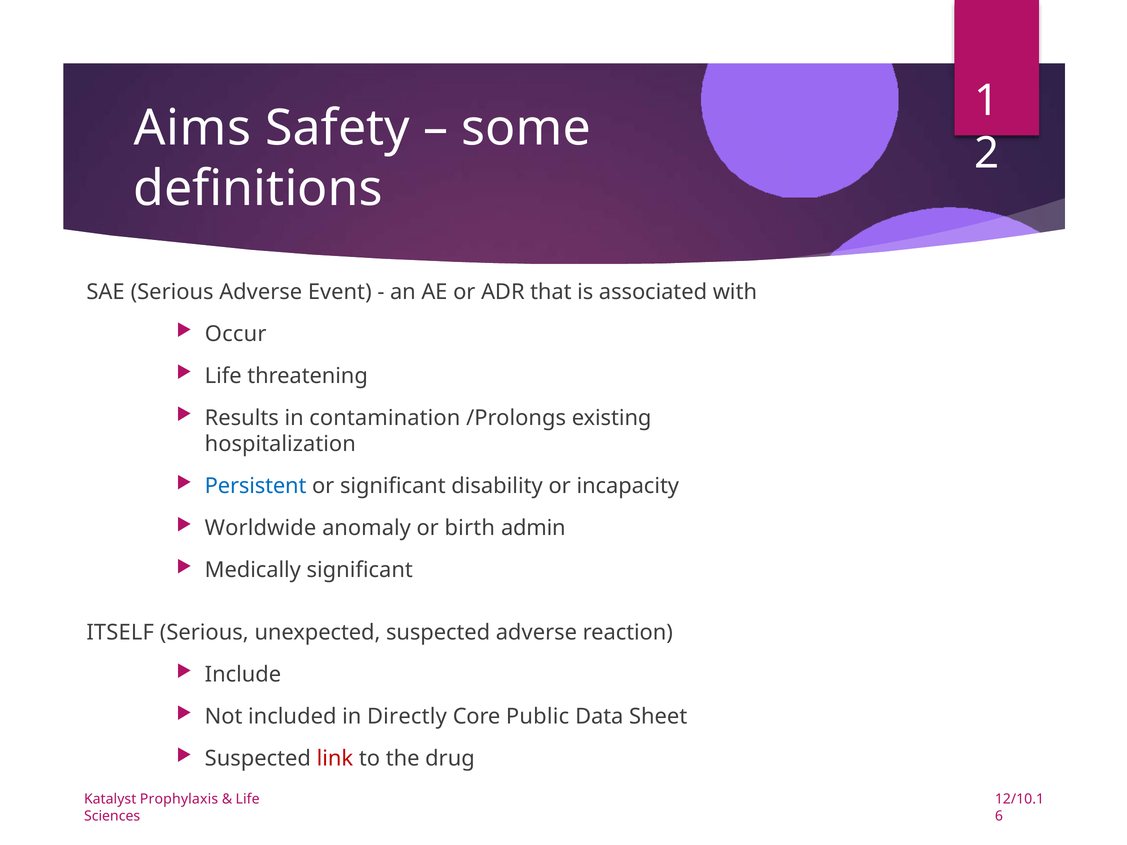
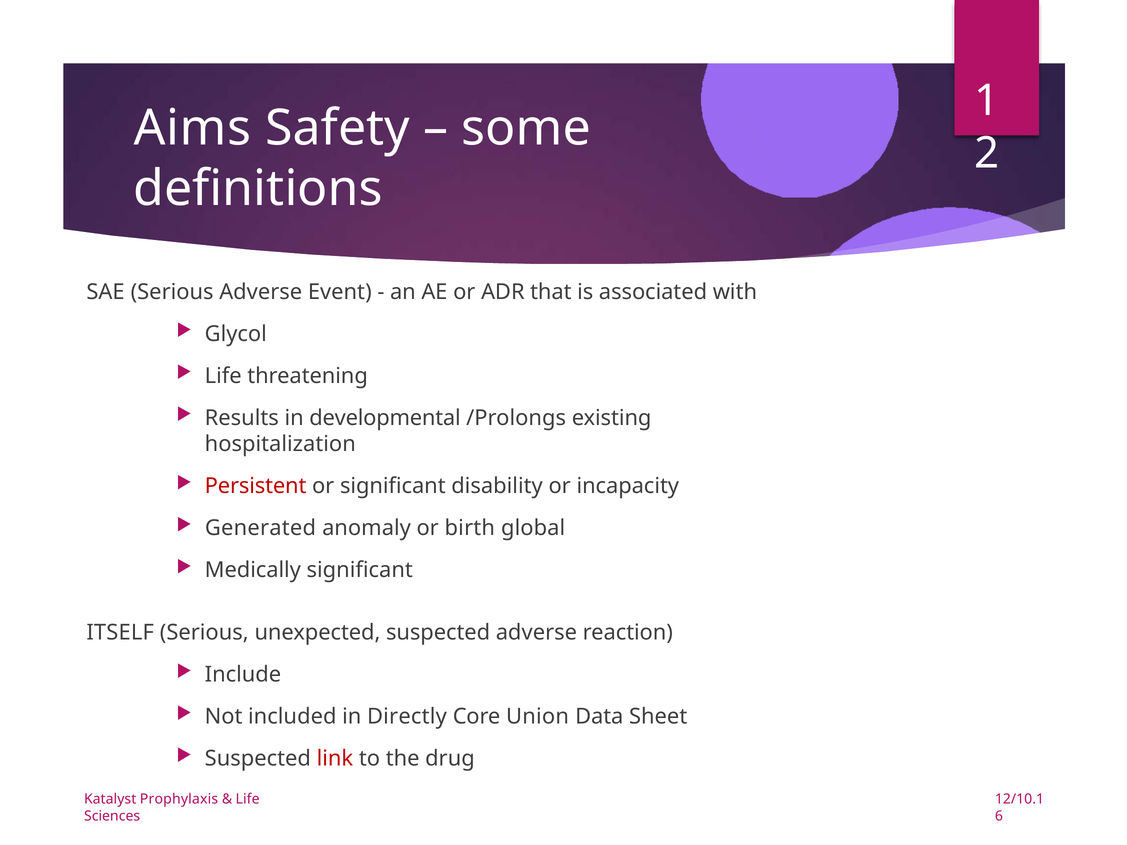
Occur: Occur -> Glycol (236, 334)
contamination: contamination -> developmental (385, 418)
Persistent colour: blue -> red (256, 486)
Worldwide: Worldwide -> Generated (260, 528)
admin: admin -> global (533, 528)
Public: Public -> Union (538, 717)
